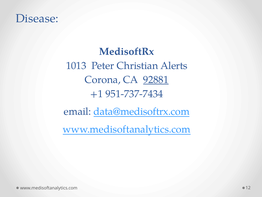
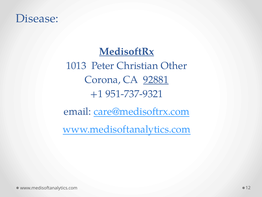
MedisoftRx underline: none -> present (127, 51)
Alerts: Alerts -> Other (174, 65)
951-737-7434: 951-737-7434 -> 951-737-9321 (134, 94)
data@medisoftrx.com: data@medisoftrx.com -> care@medisoftrx.com (142, 111)
